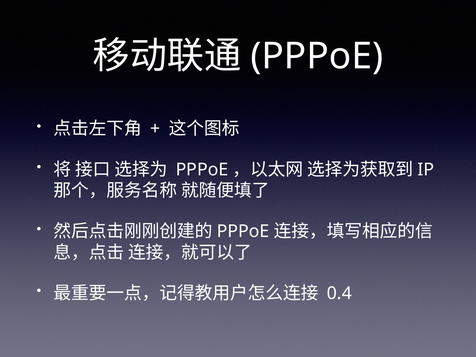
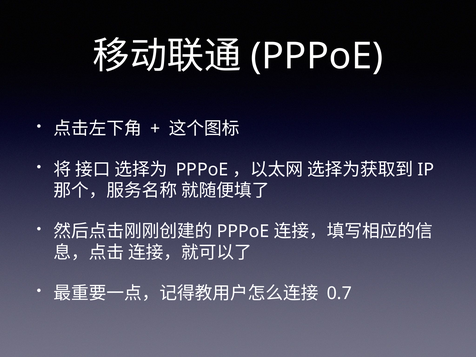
0.4: 0.4 -> 0.7 (339, 293)
